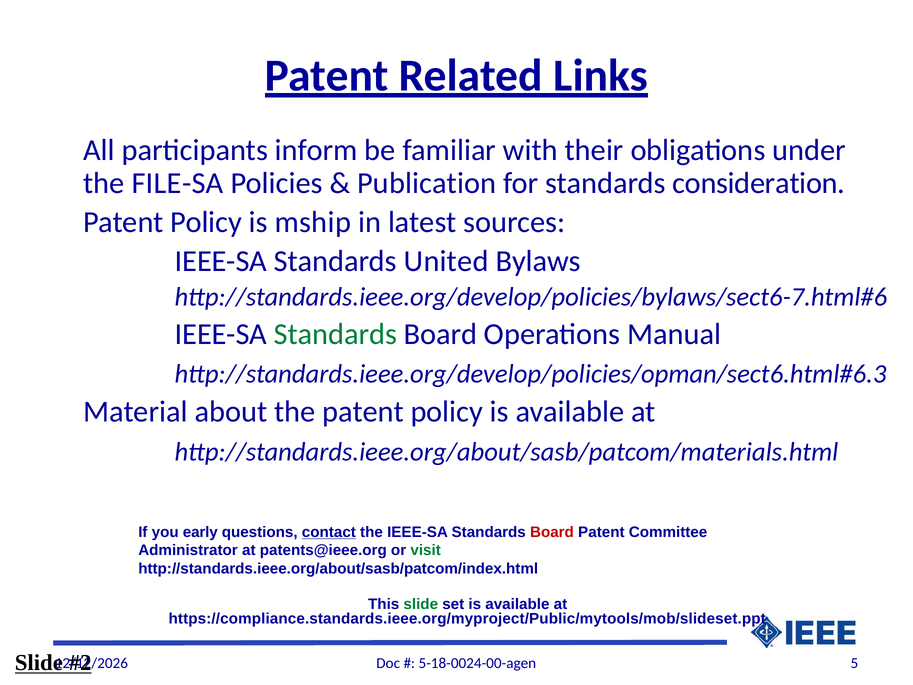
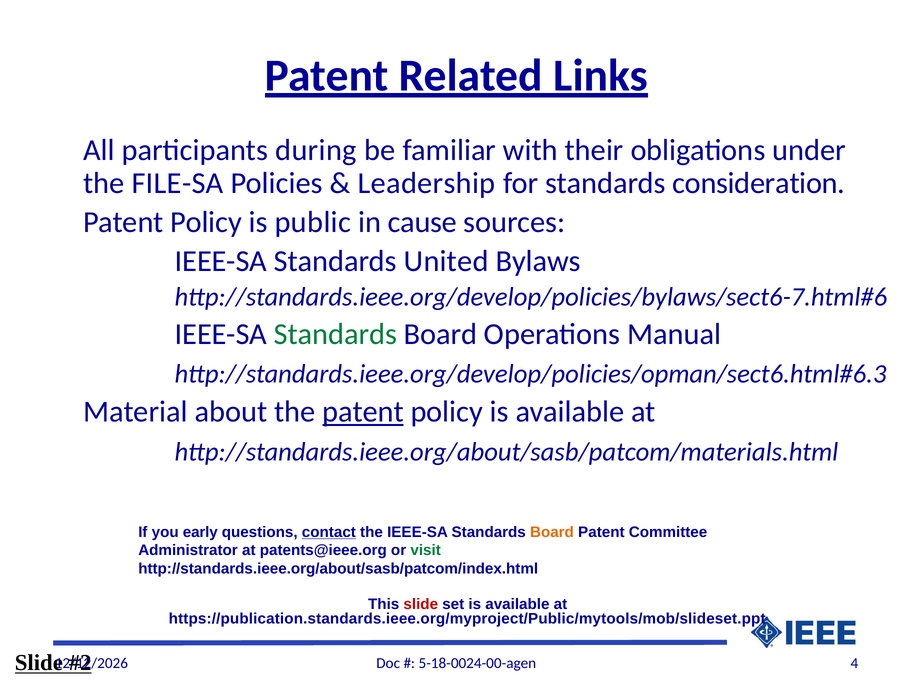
inform: inform -> during (316, 150)
Publication: Publication -> Leadership (427, 183)
mship: mship -> public (313, 222)
latest: latest -> cause (422, 222)
patent underline: none -> present (363, 412)
Board colour: red -> orange (552, 532)
slide colour: green -> red (421, 604)
https://compliance.standards.ieee.org/myproject/Public/mytools/mob/slideset.ppt: https://compliance.standards.ieee.org/myproject/Public/mytools/mob/slideset.ppt -> https://publication.standards.ieee.org/myproject/Public/mytools/mob/slideset.ppt (467, 619)
5: 5 -> 4 (854, 663)
